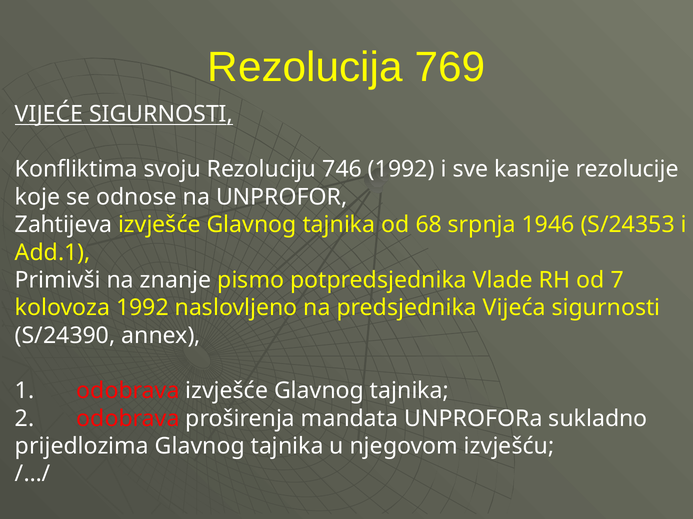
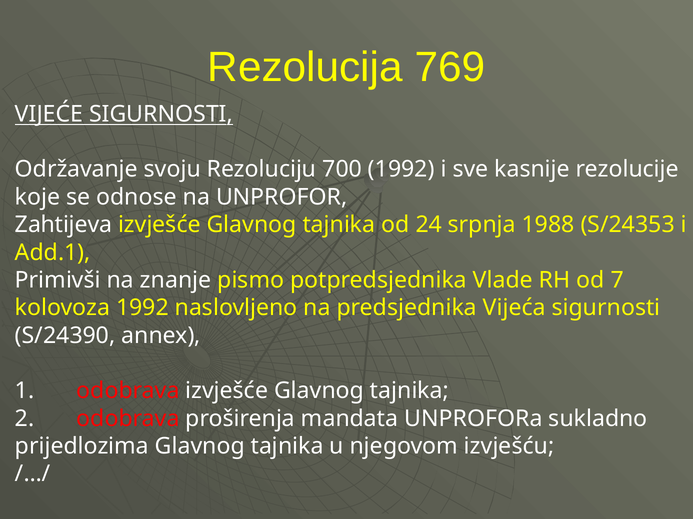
Konfliktima: Konfliktima -> Održavanje (76, 170)
746: 746 -> 700 (342, 170)
68: 68 -> 24 (429, 225)
1946: 1946 -> 1988 (548, 225)
